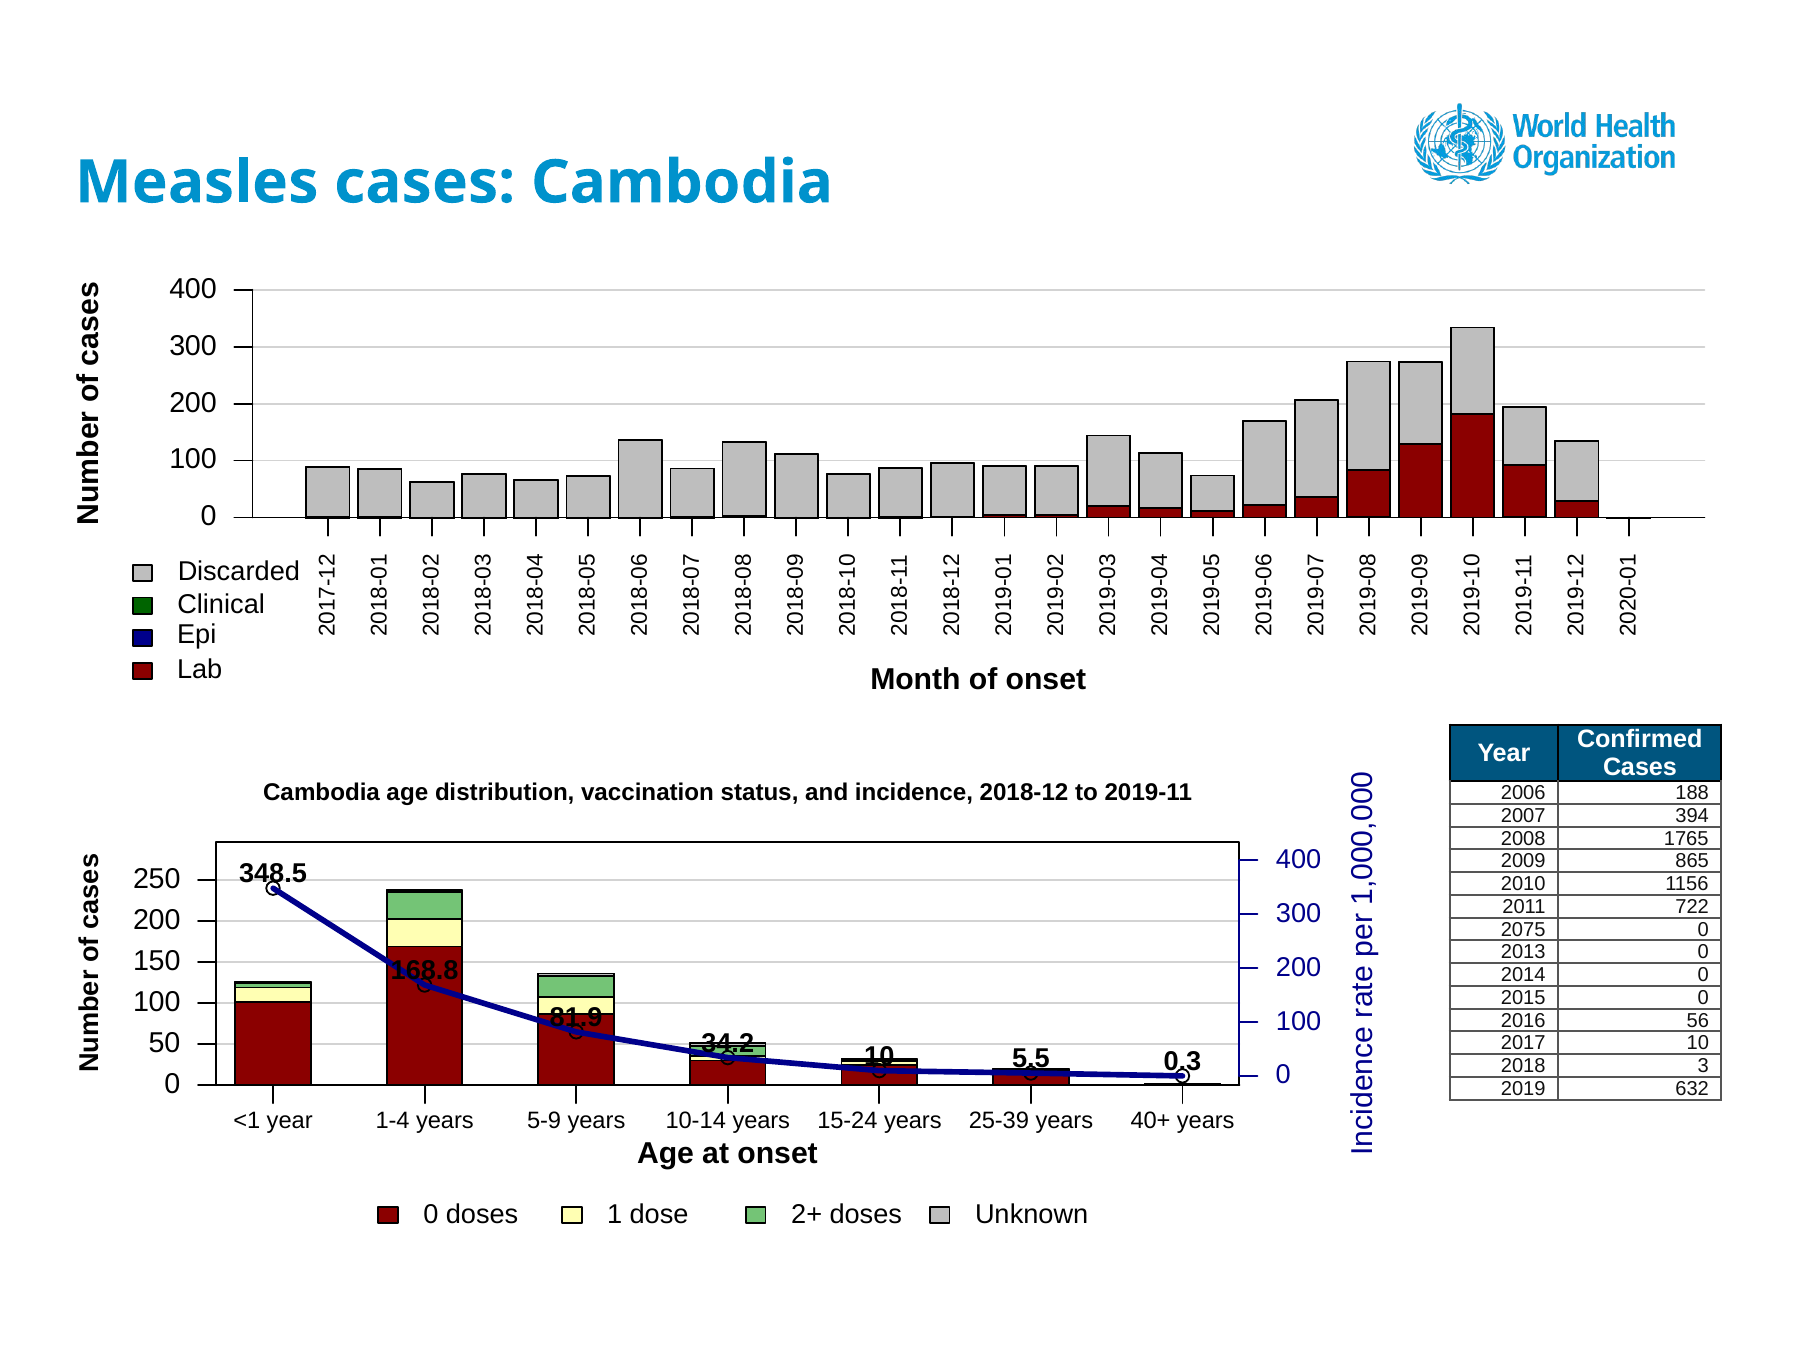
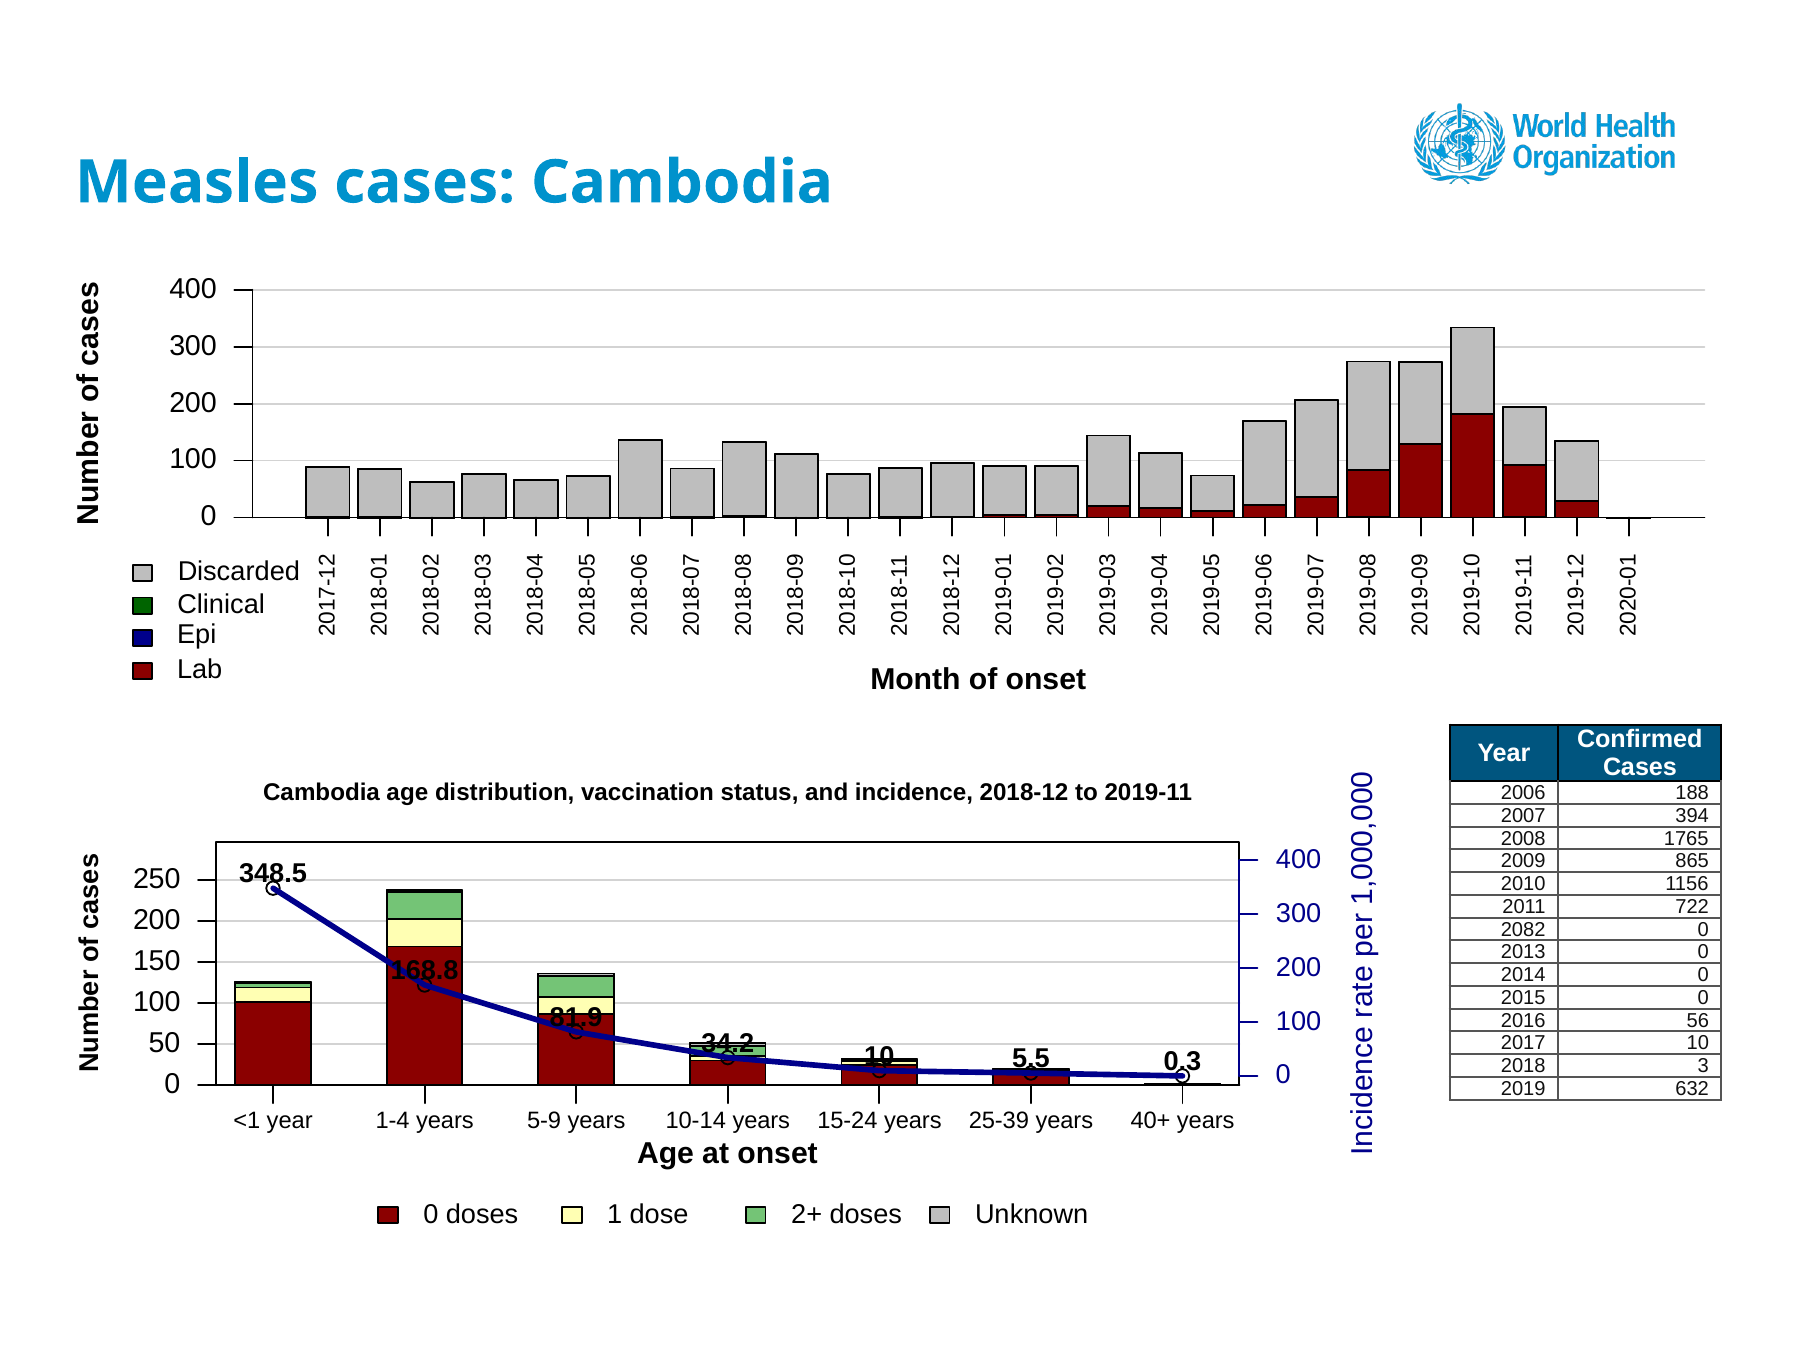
2075: 2075 -> 2082 (1523, 929)
